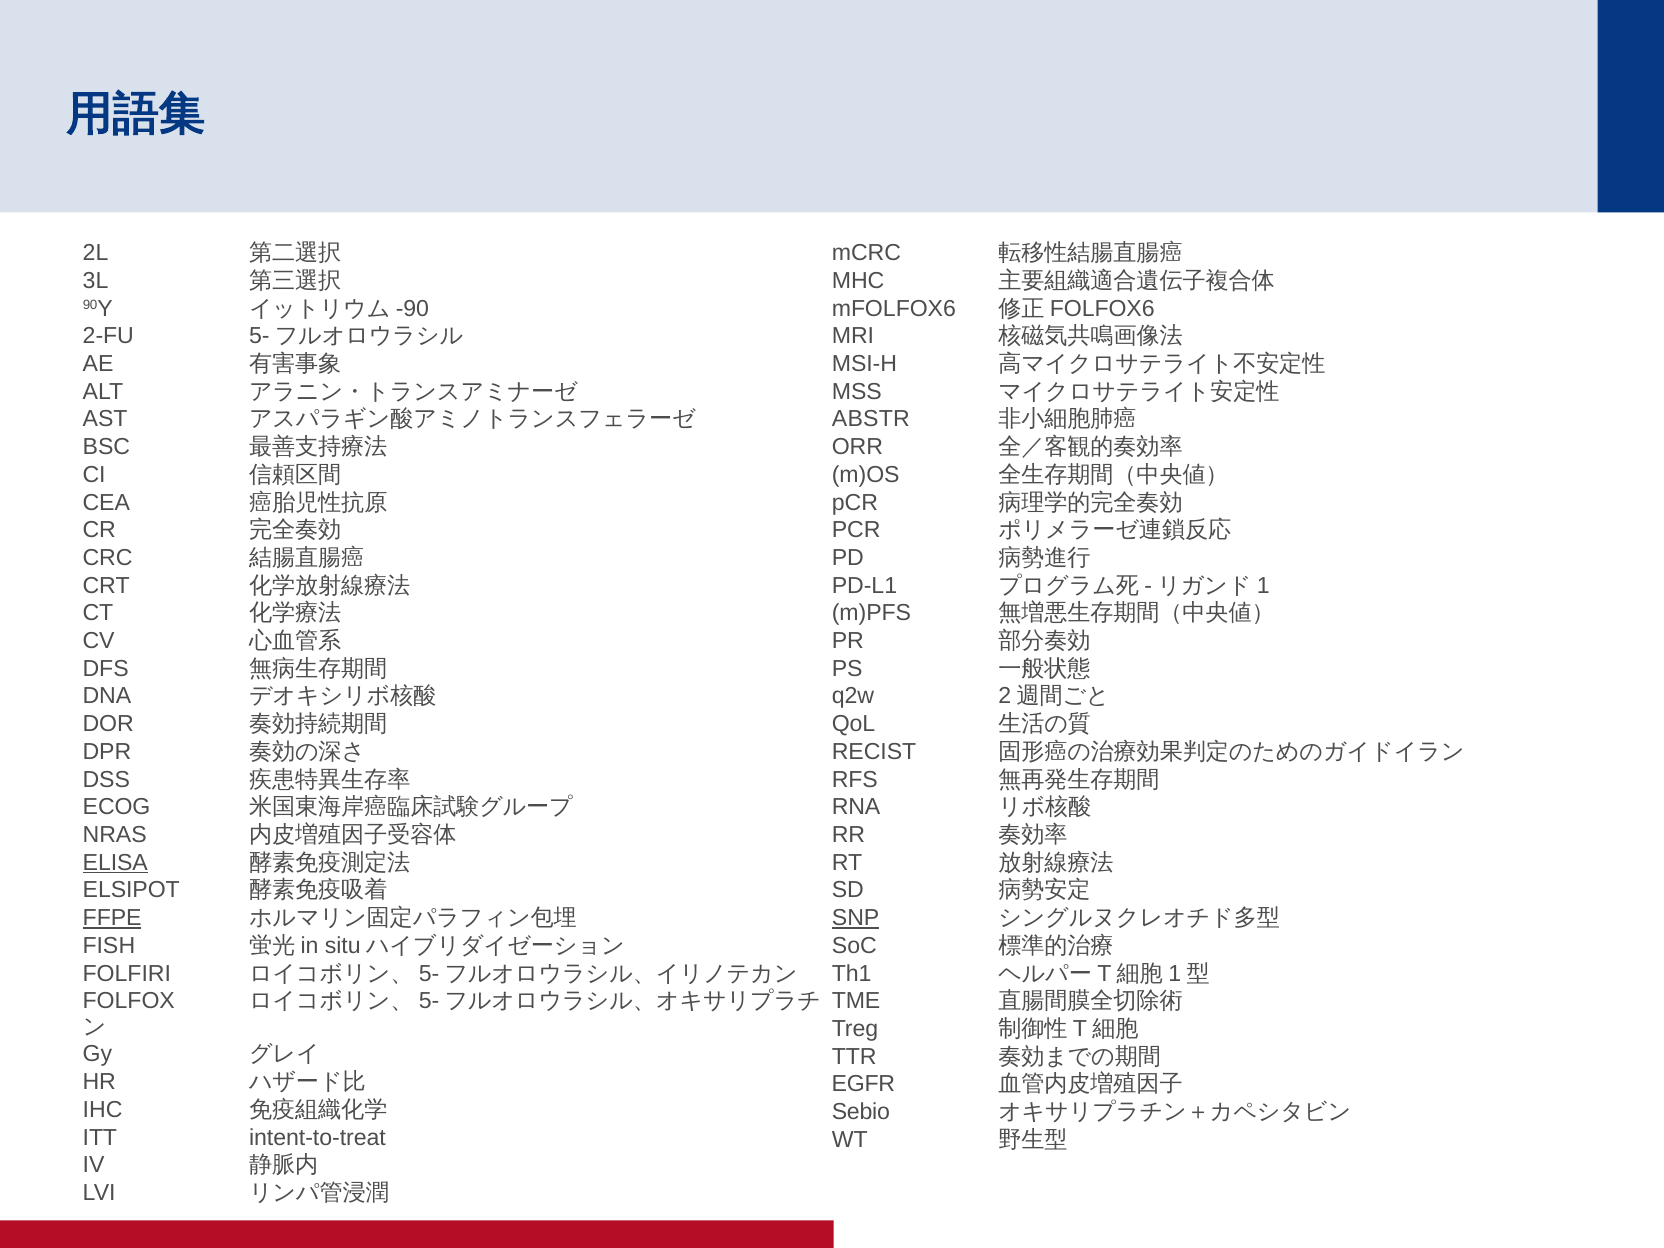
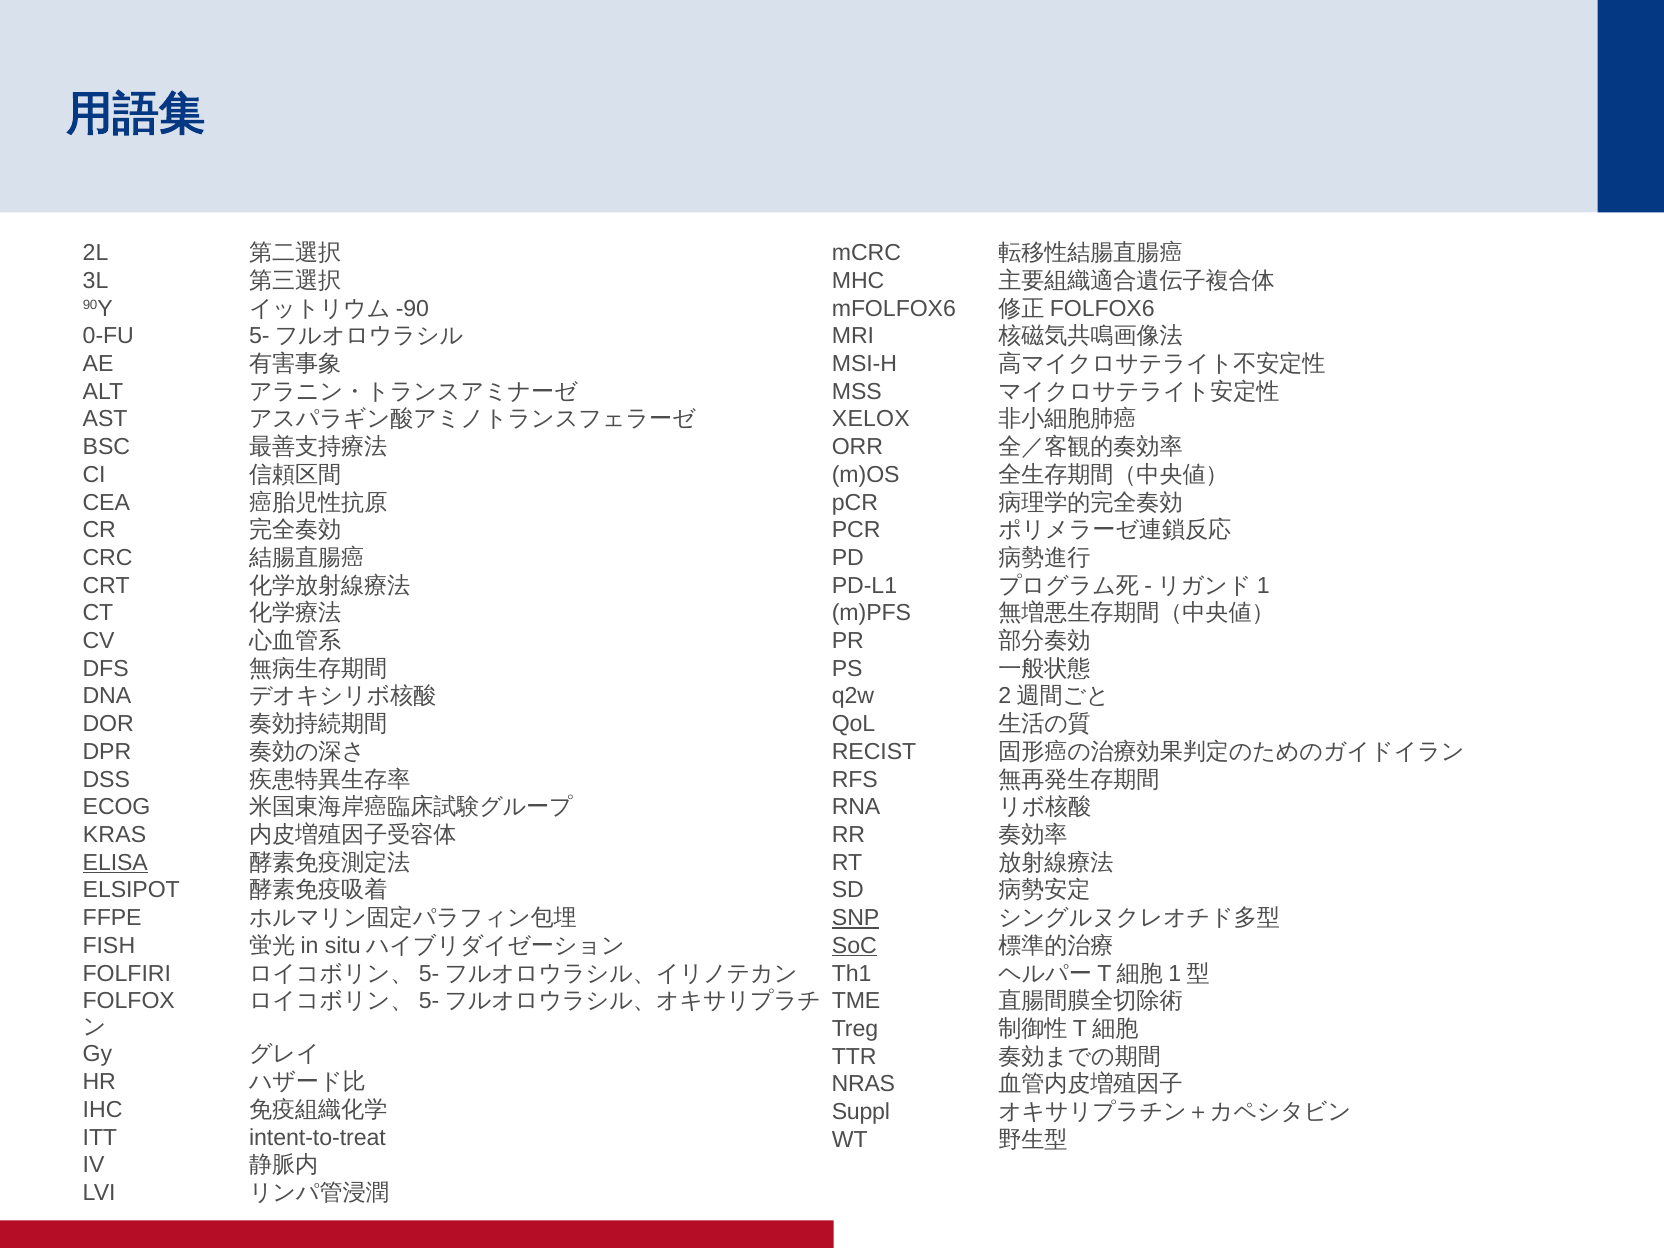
2-FU: 2-FU -> 0-FU (108, 336)
ABSTR: ABSTR -> XELOX (871, 419)
NRAS: NRAS -> KRAS (115, 835)
FFPE underline: present -> none (112, 918)
SoC underline: none -> present (854, 946)
EGFR: EGFR -> NRAS (863, 1084)
Sebio: Sebio -> Suppl (861, 1112)
